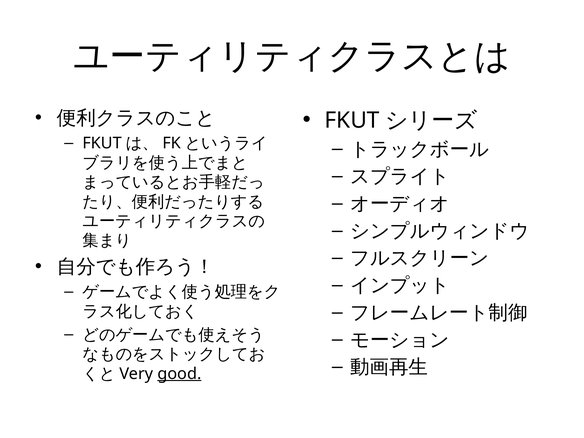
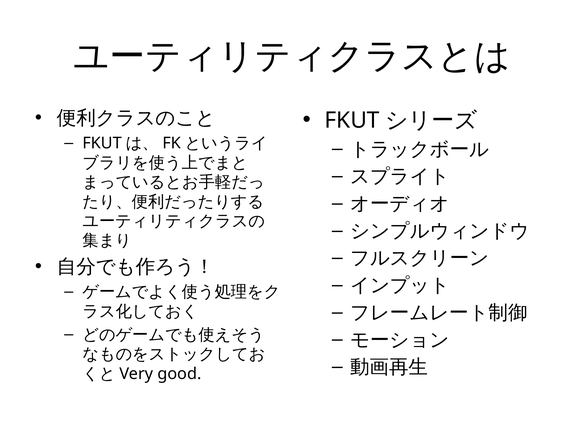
good underline: present -> none (179, 374)
